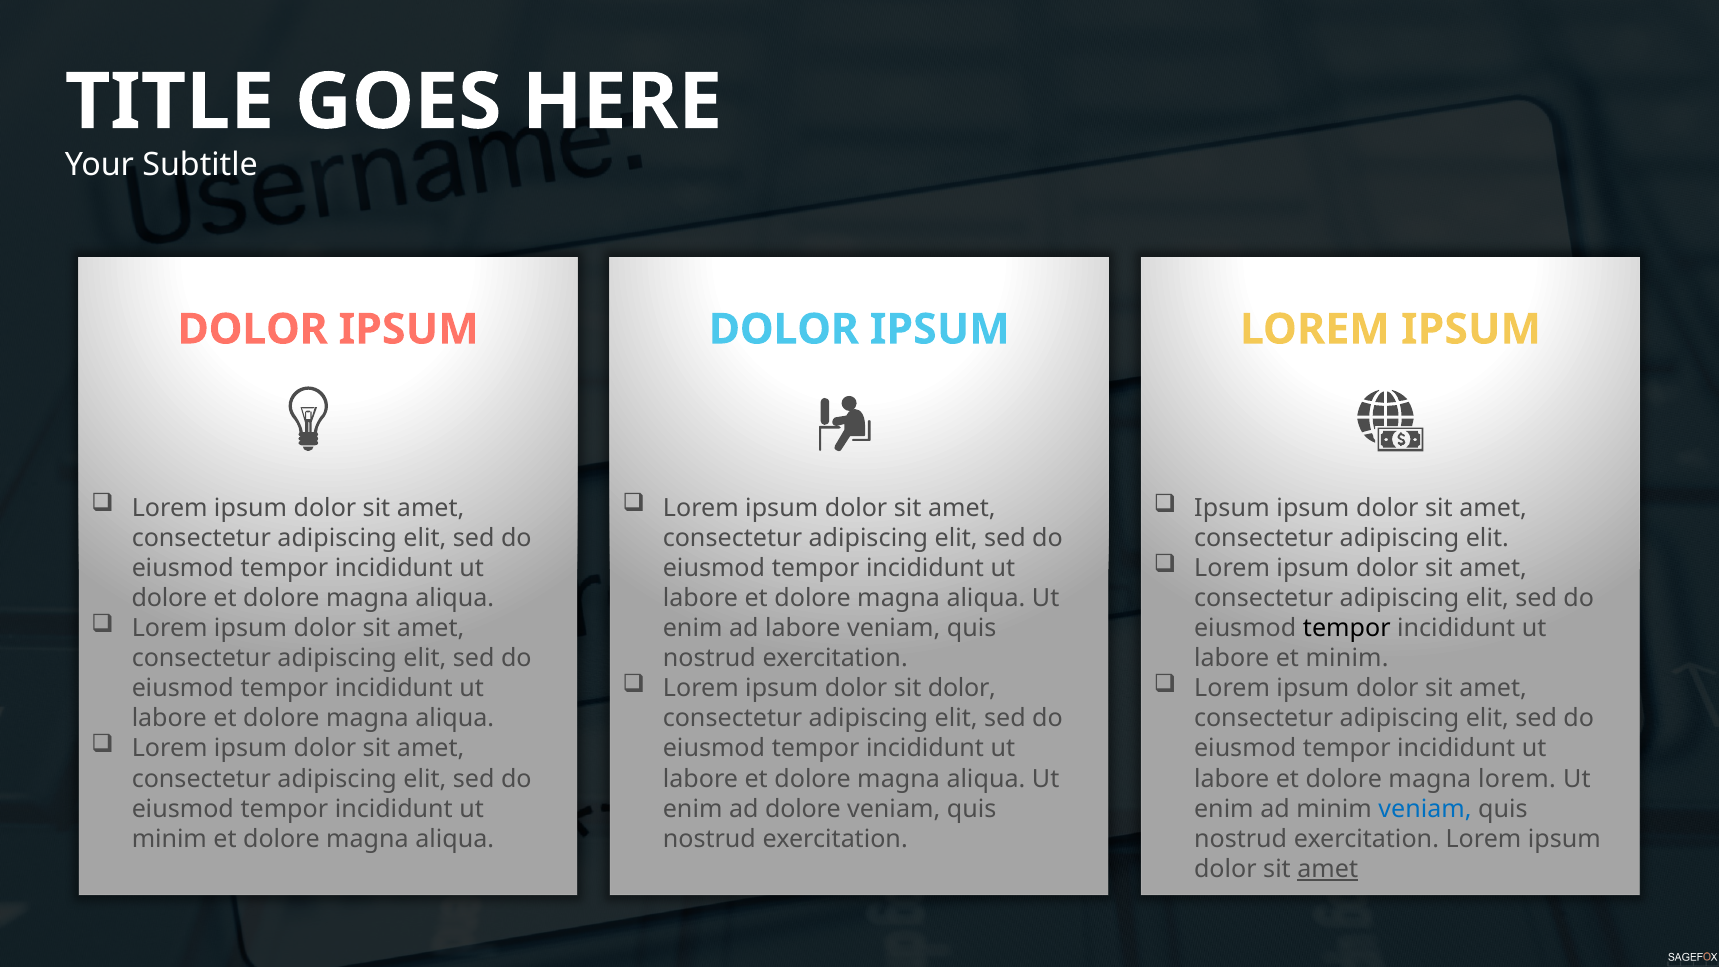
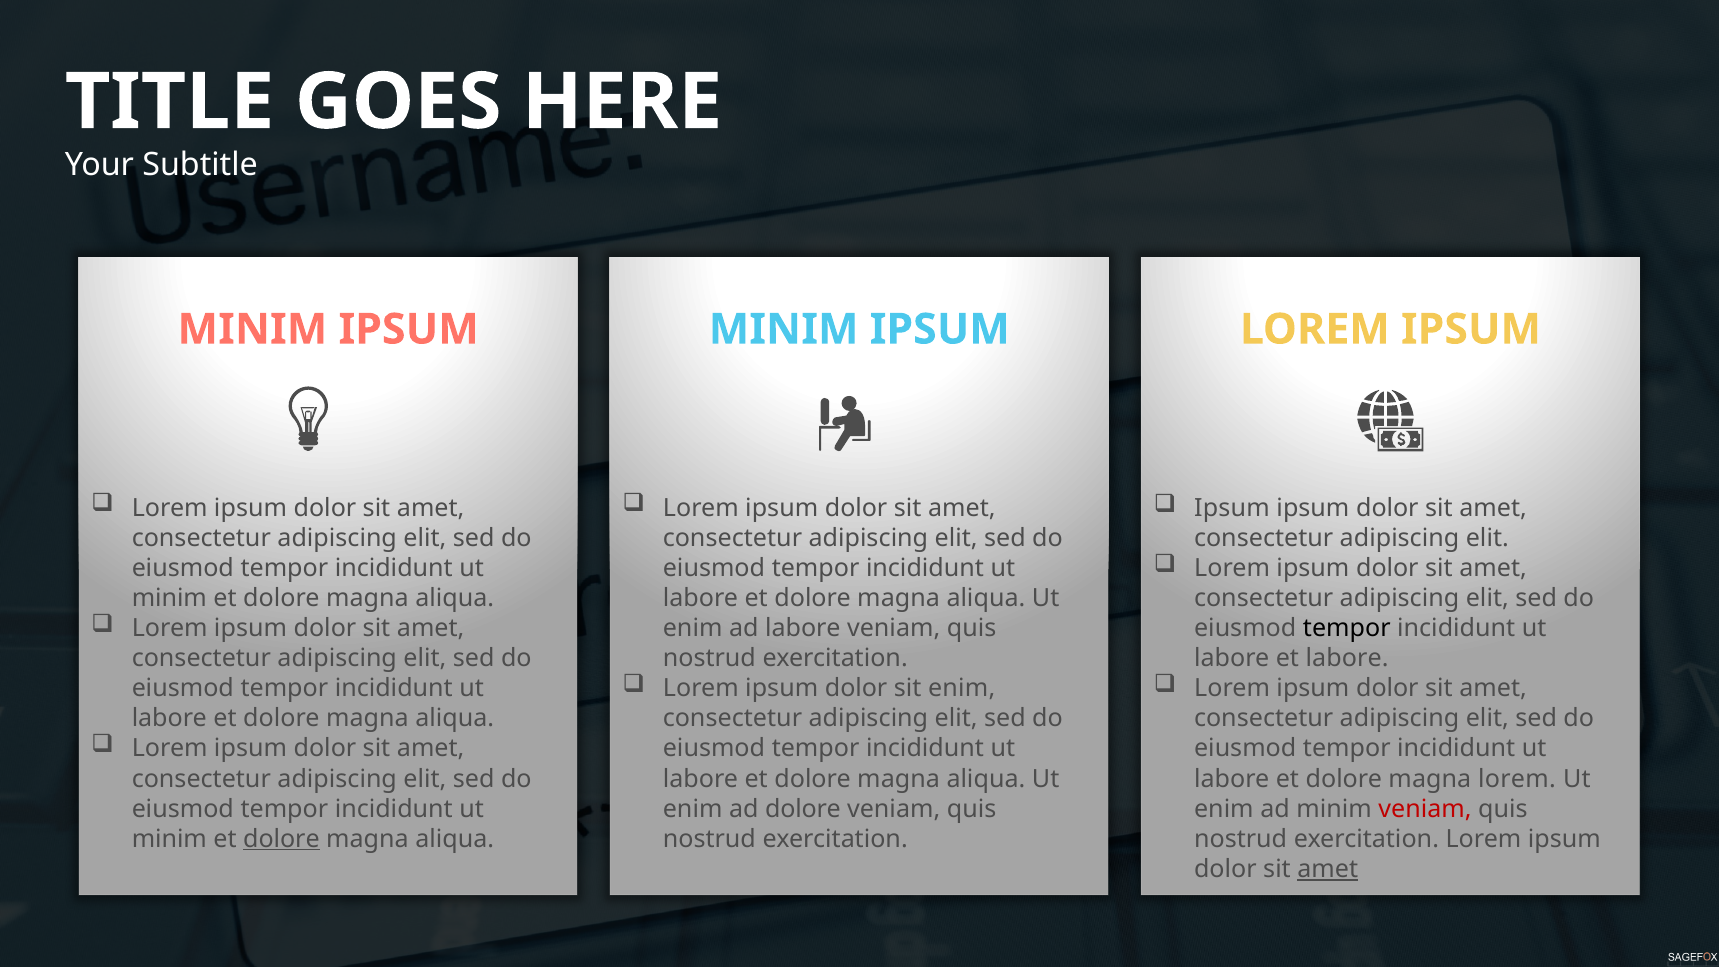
DOLOR: DOLOR -> MINIM (252, 329)
DOLOR: DOLOR -> MINIM (784, 329)
dolore: dolore -> minim (169, 598)
et minim: minim -> labore (1347, 658)
sit dolor: dolor -> enim (962, 688)
veniam colour: blue -> red (1425, 809)
dolore underline: none -> present (281, 839)
